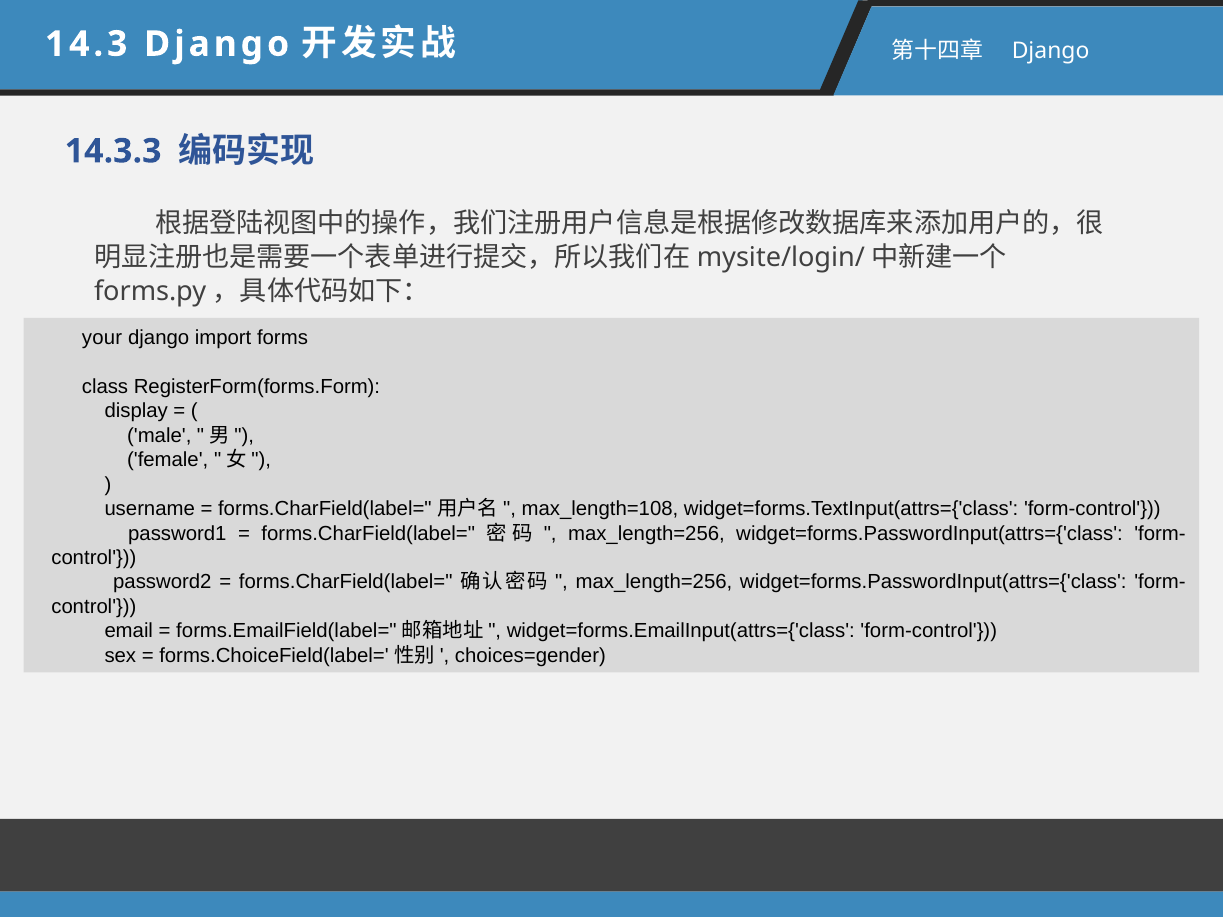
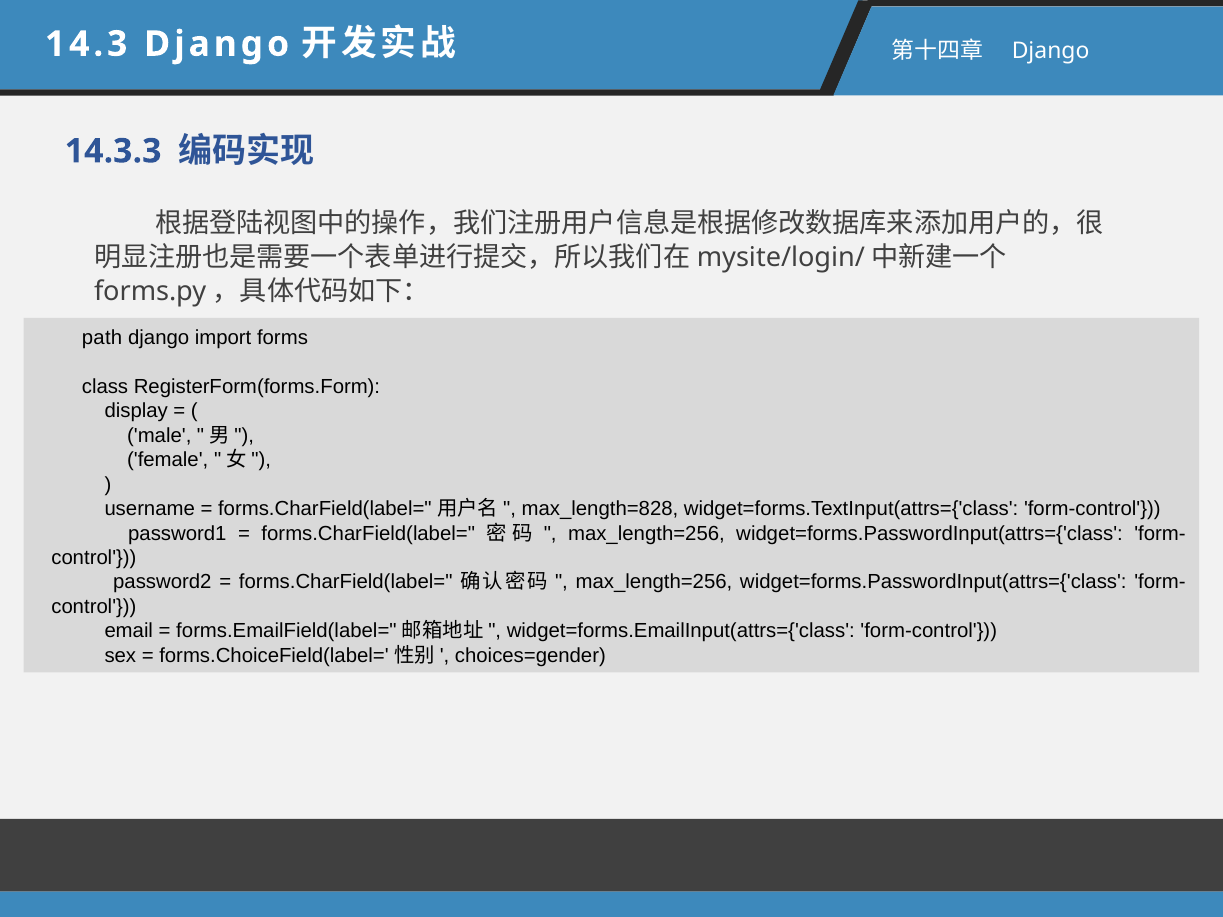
your: your -> path (102, 338)
max_length=108: max_length=108 -> max_length=828 (600, 509)
